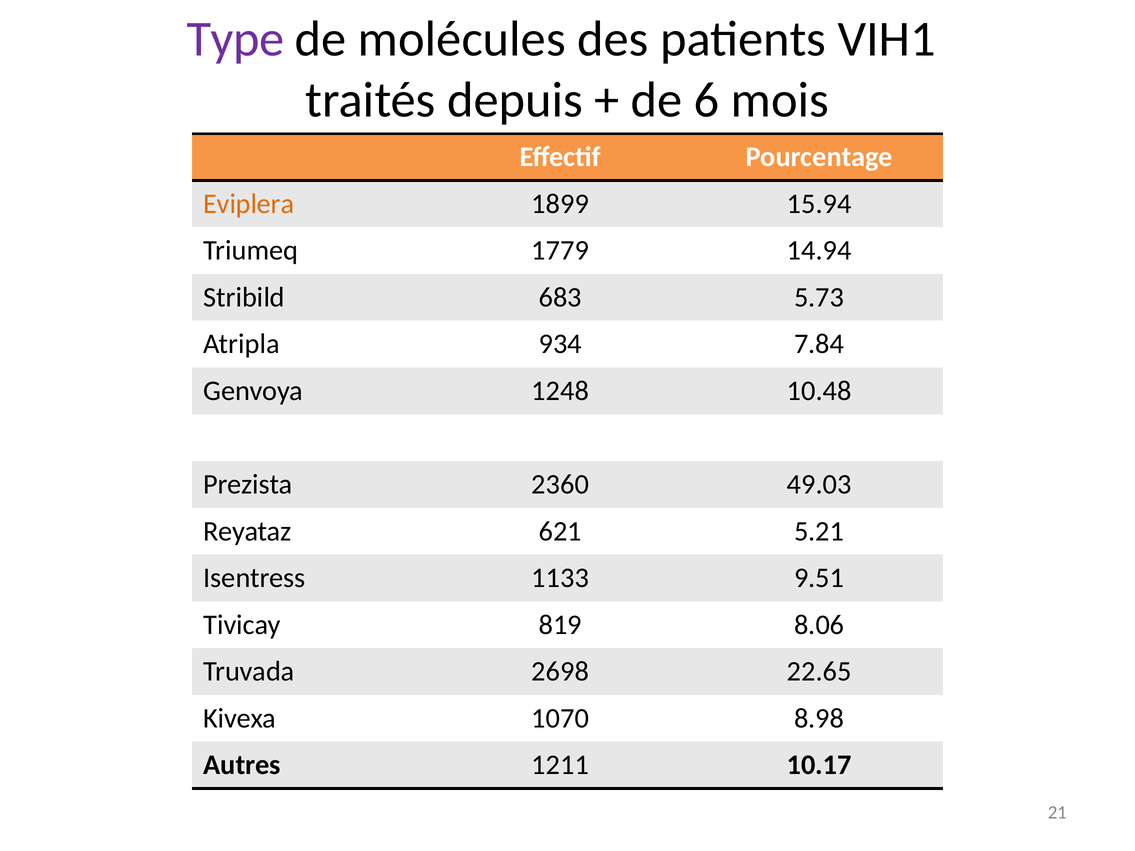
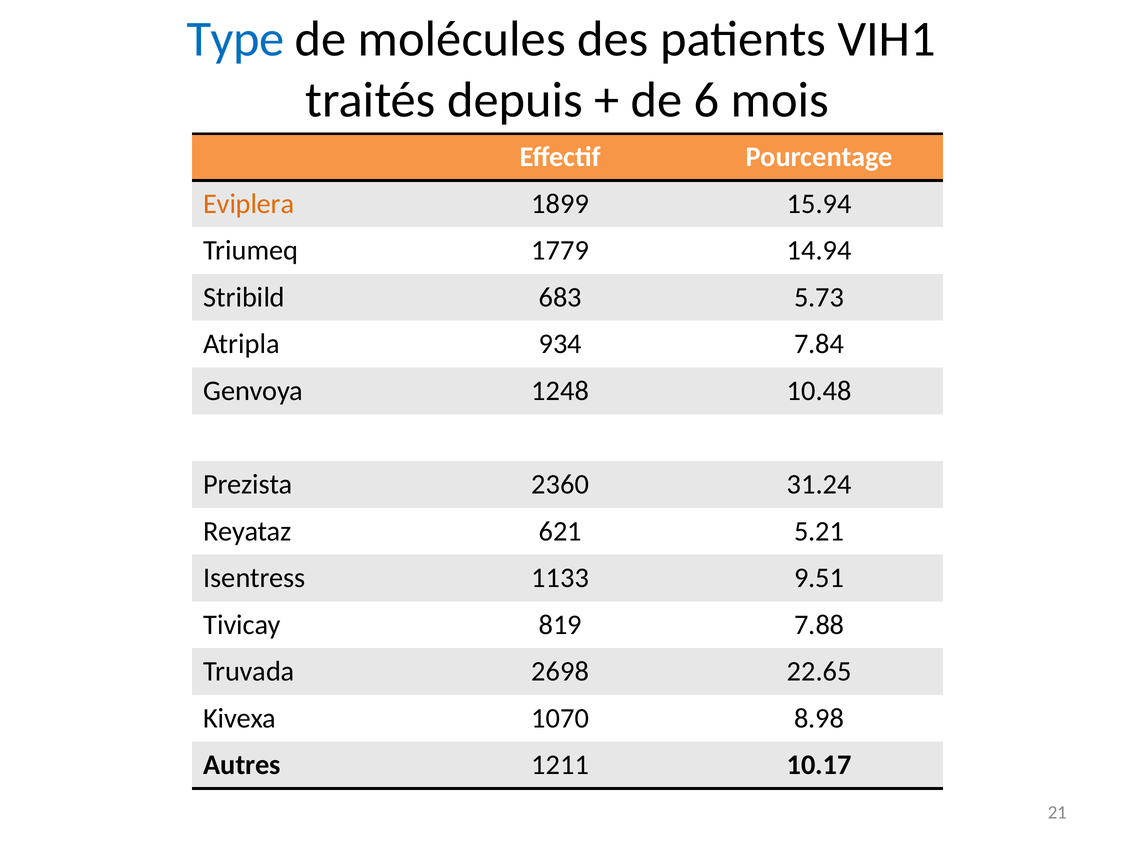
Type colour: purple -> blue (235, 39)
49.03: 49.03 -> 31.24 (819, 485)
8.06: 8.06 -> 7.88 (819, 625)
